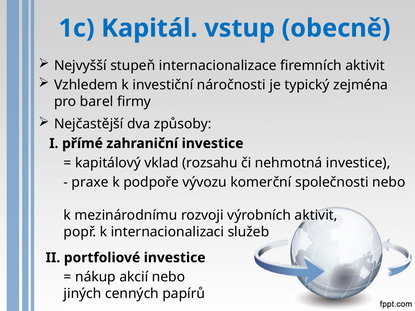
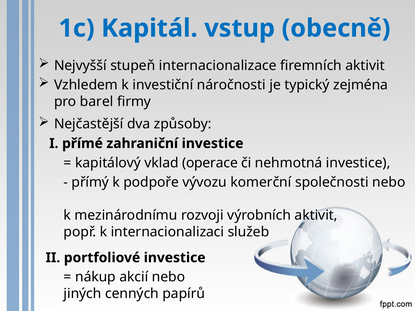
rozsahu: rozsahu -> operace (210, 163)
praxe: praxe -> přímý (90, 182)
